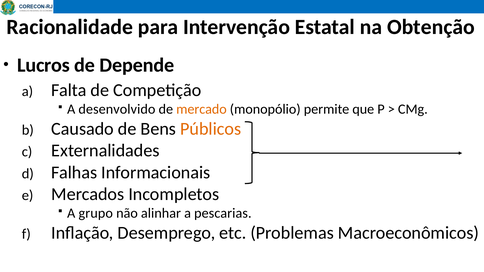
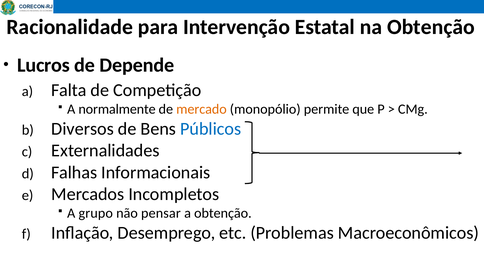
desenvolvido: desenvolvido -> normalmente (117, 109)
Causado: Causado -> Diversos (83, 129)
Públicos colour: orange -> blue (211, 129)
alinhar: alinhar -> pensar (161, 213)
a pescarias: pescarias -> obtenção (223, 213)
